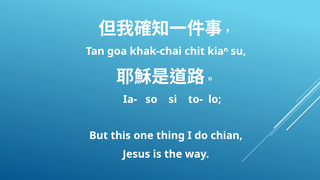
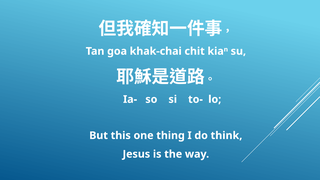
chian: chian -> think (226, 135)
